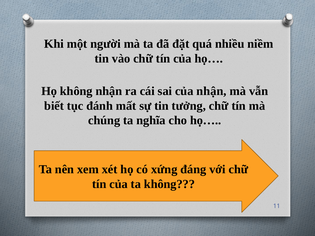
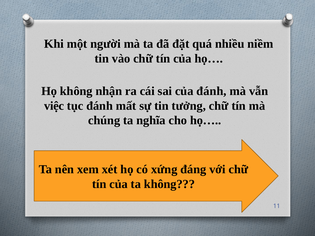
của nhận: nhận -> đánh (211, 91)
biết: biết -> việc (54, 106)
